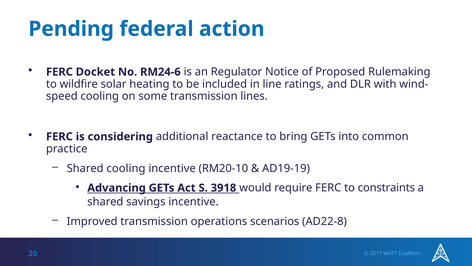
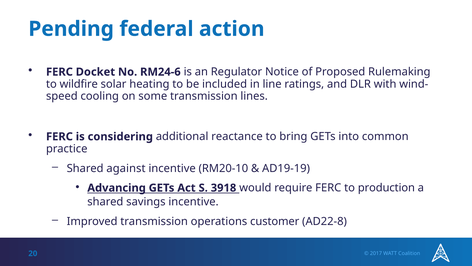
Shared cooling: cooling -> against (126, 168)
constraints: constraints -> production (386, 188)
scenarios: scenarios -> customer (275, 221)
